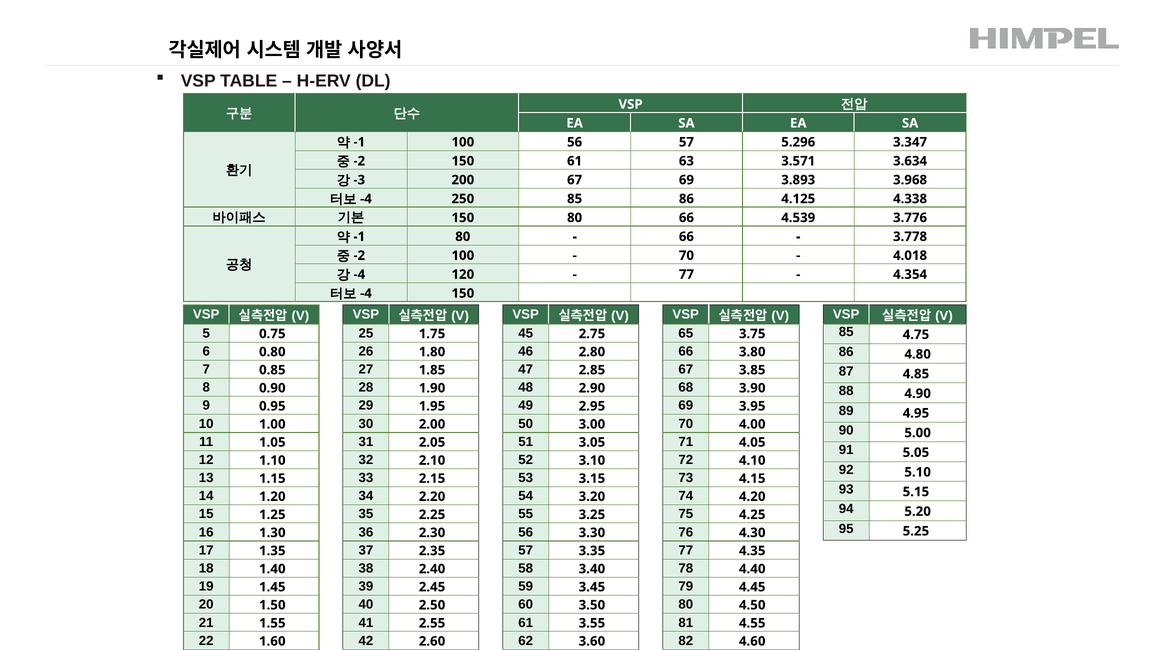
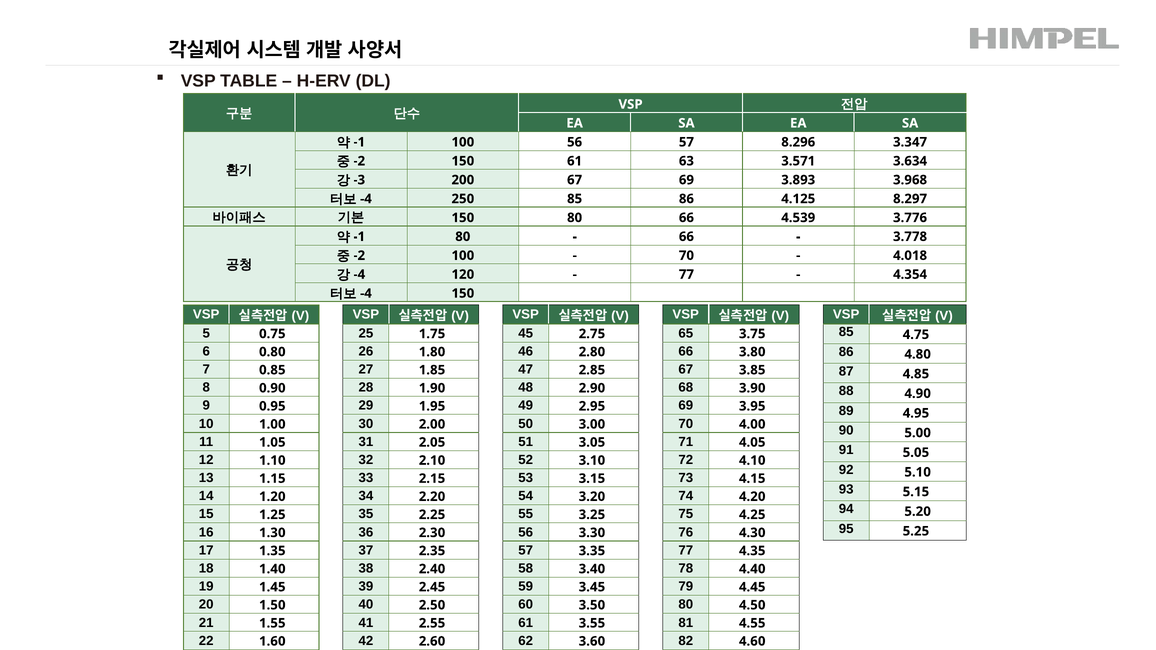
5.296: 5.296 -> 8.296 (798, 142)
4.338: 4.338 -> 8.297 (910, 199)
